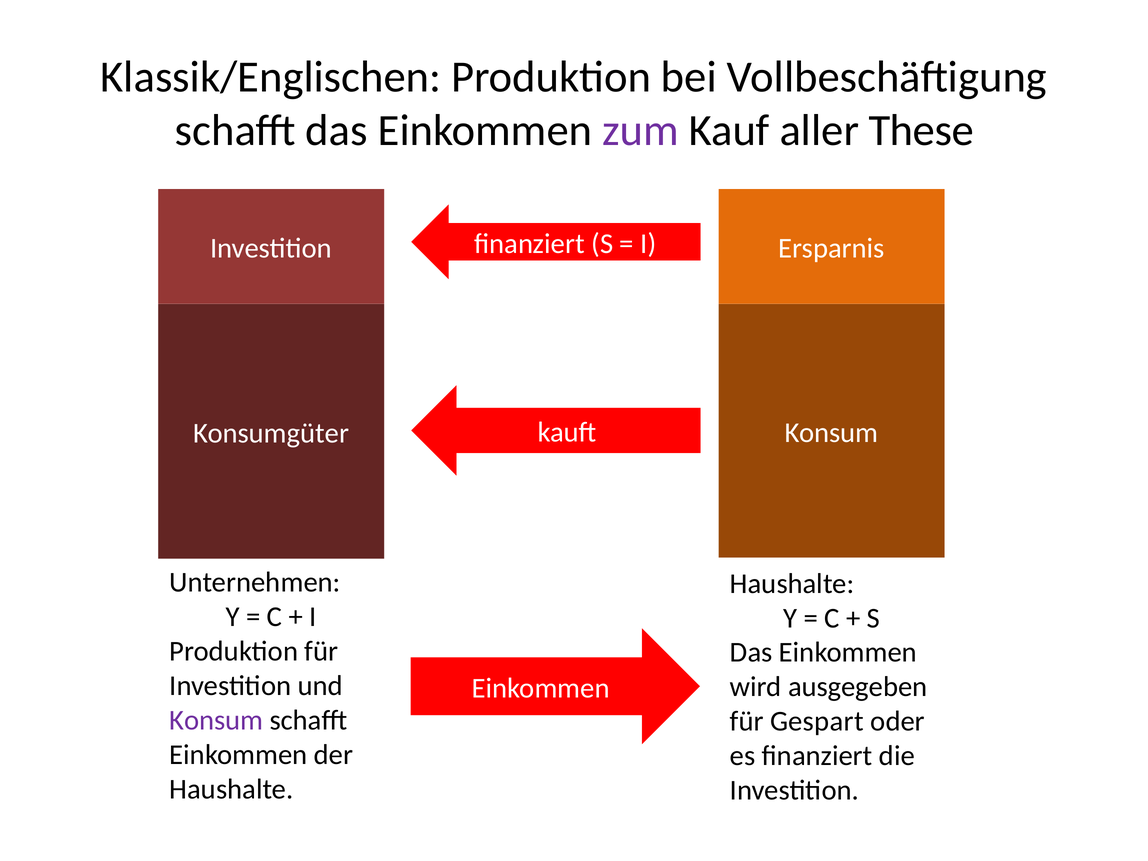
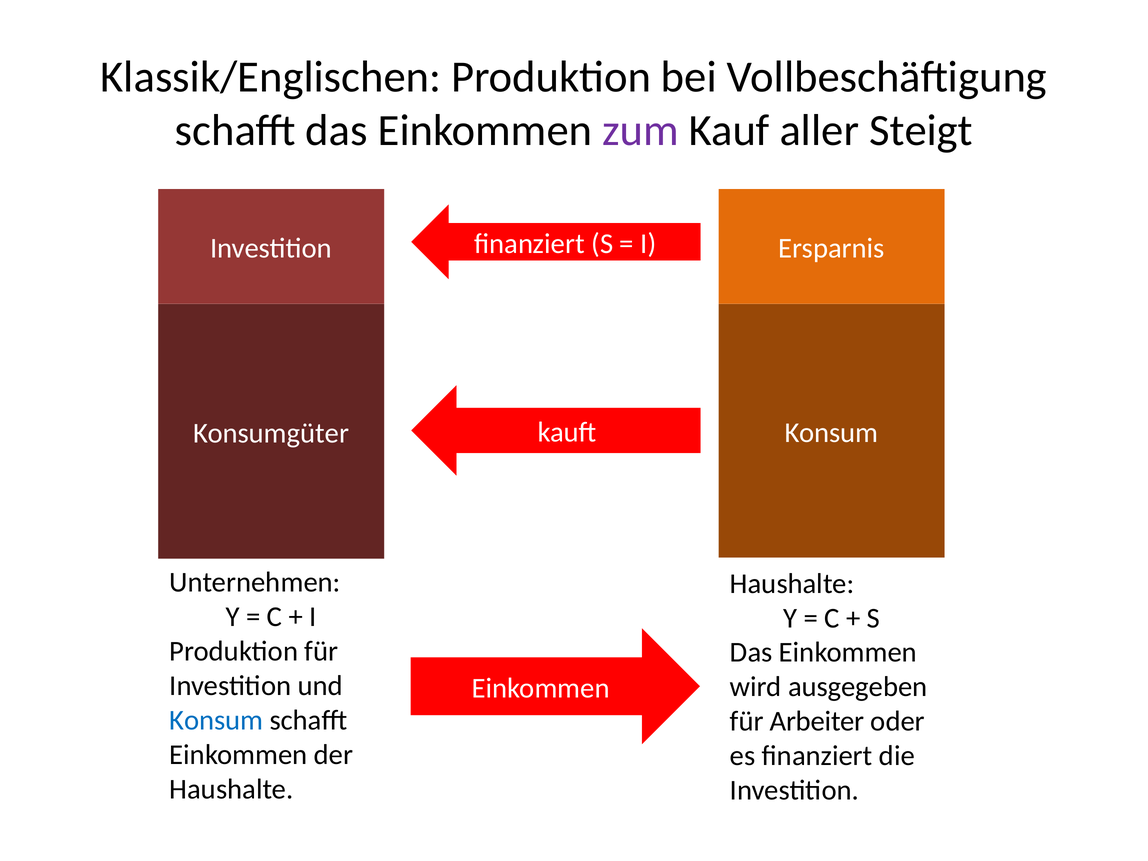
These: These -> Steigt (921, 131)
Konsum colour: purple -> blue (216, 720)
Gespart: Gespart -> Arbeiter (817, 721)
